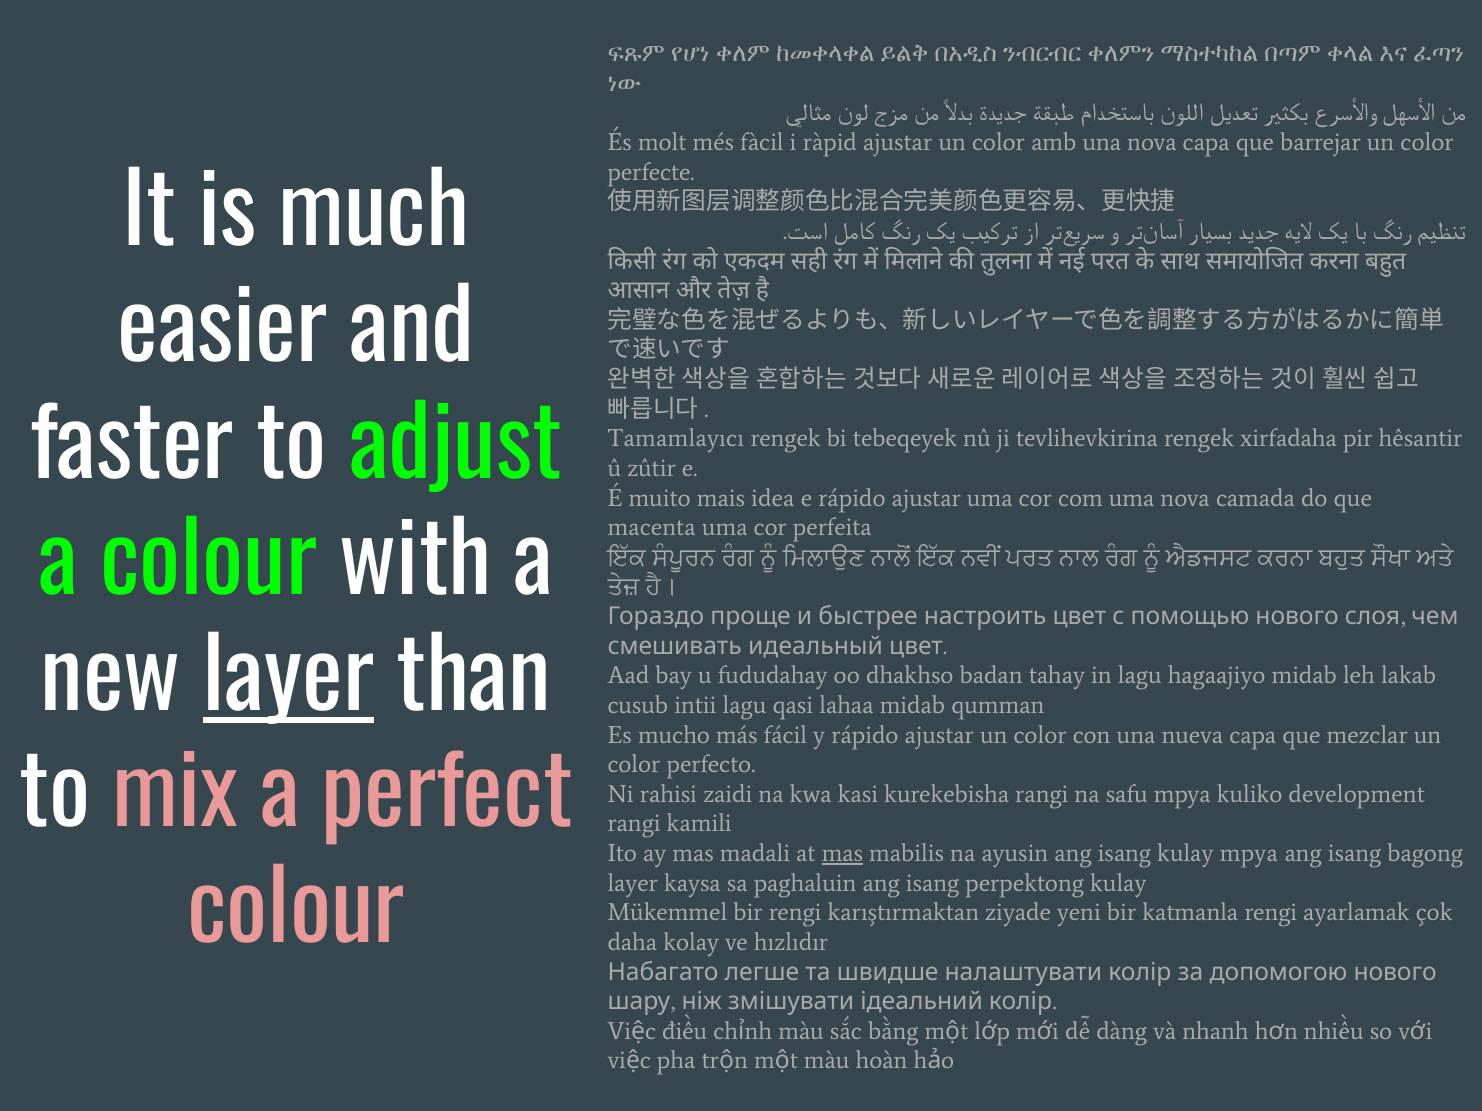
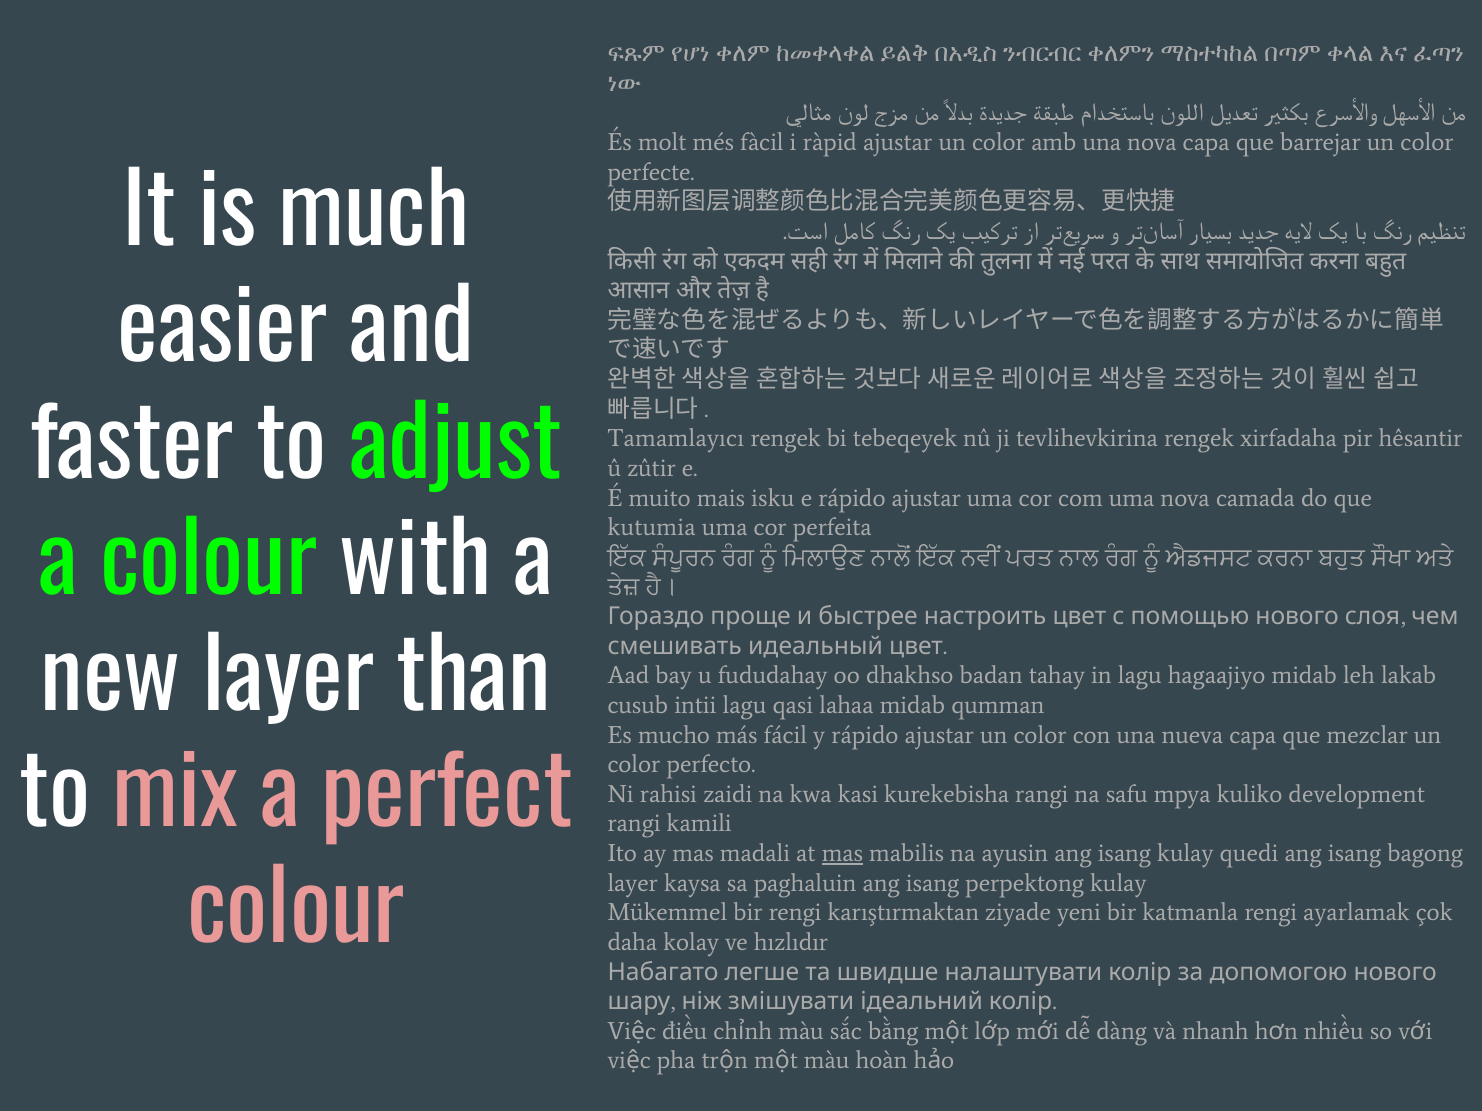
idea: idea -> isku (773, 498)
macenta: macenta -> kutumia (652, 528)
layer underline: present -> none (289, 679)
kulay mpya: mpya -> quedi (1249, 854)
